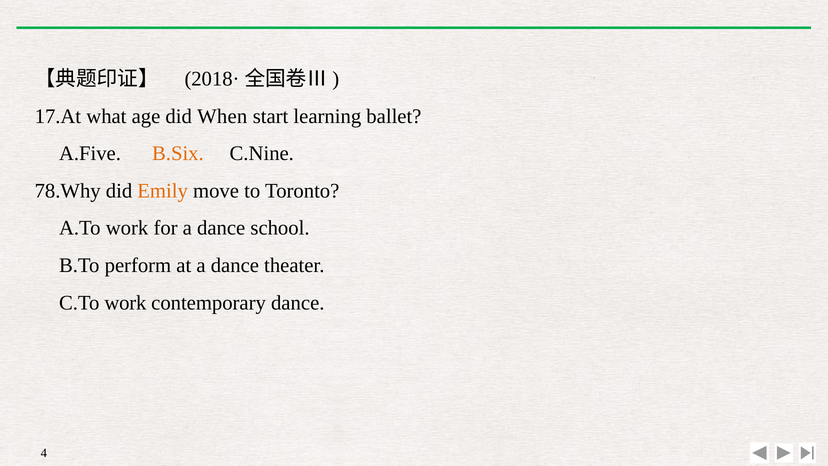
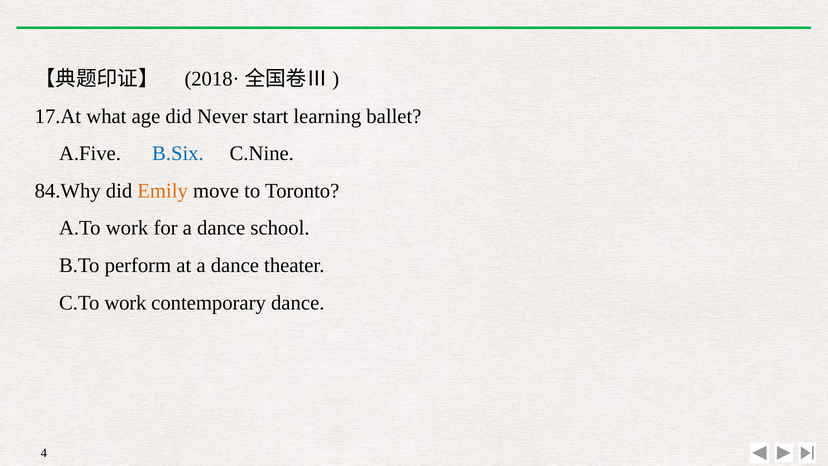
When: When -> Never (222, 116)
B.Six colour: orange -> blue (178, 153)
78.Why: 78.Why -> 84.Why (68, 191)
